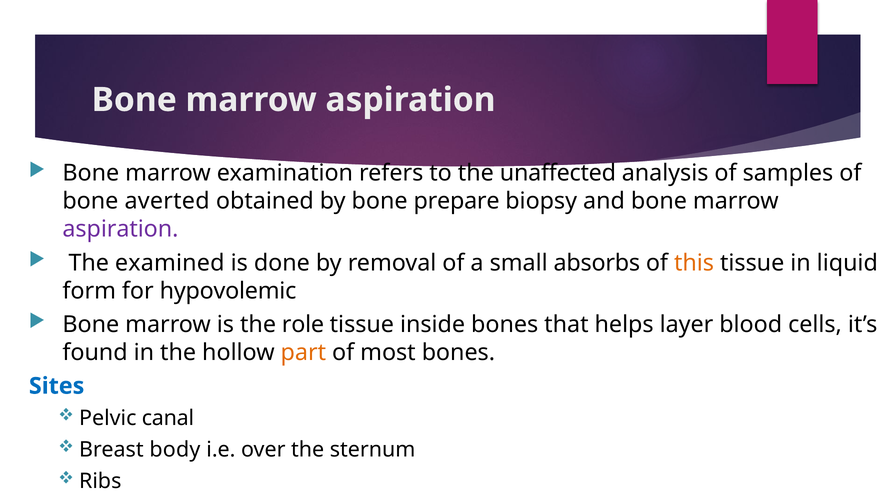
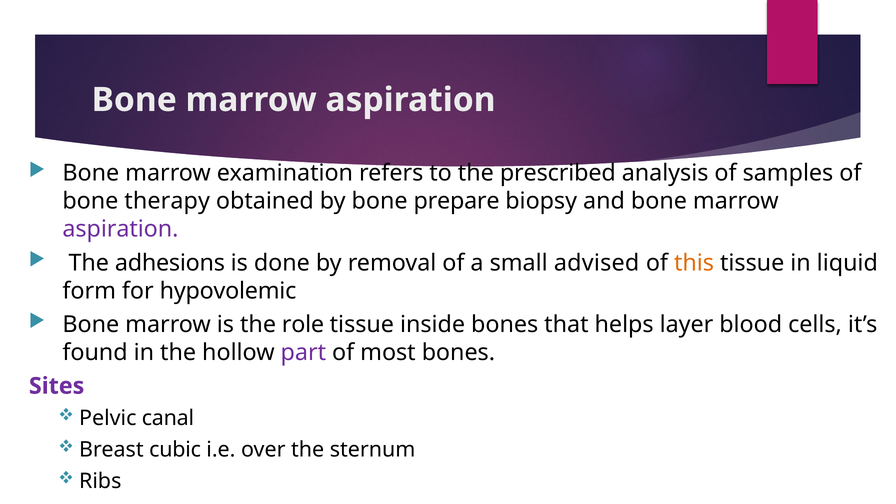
unaffected: unaffected -> prescribed (558, 173)
averted: averted -> therapy (167, 201)
examined: examined -> adhesions (170, 263)
absorbs: absorbs -> advised (597, 263)
part colour: orange -> purple (303, 352)
Sites colour: blue -> purple (57, 386)
body: body -> cubic (175, 450)
